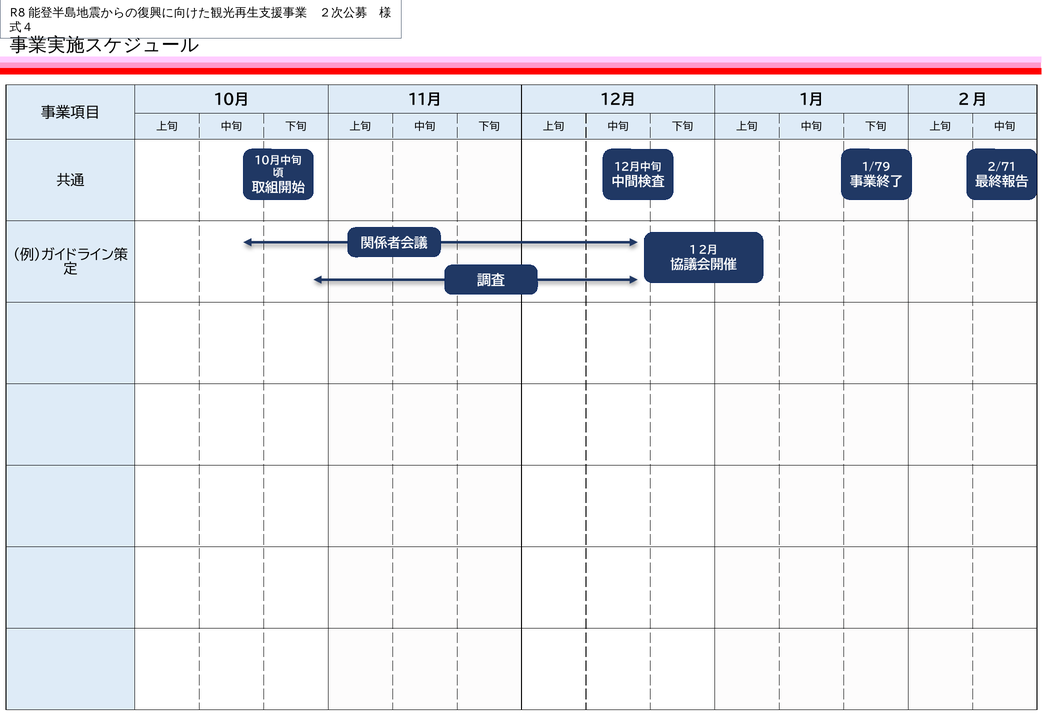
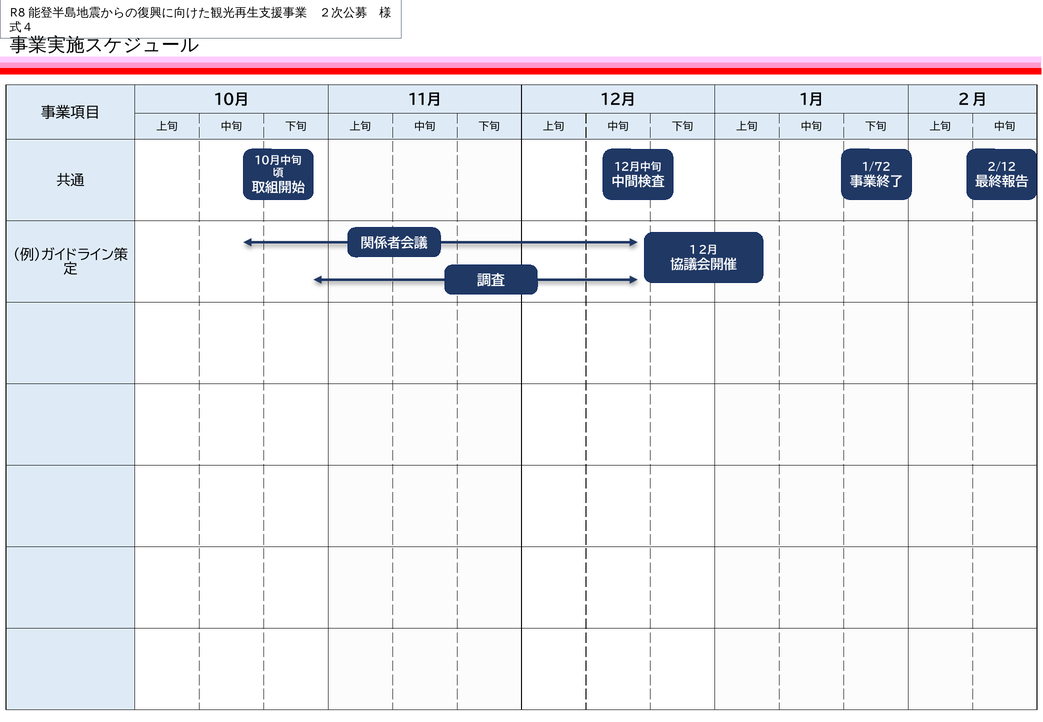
1/79: 1/79 -> 1/72 (876, 167)
2/71: 2/71 -> 2/12 (1002, 167)
